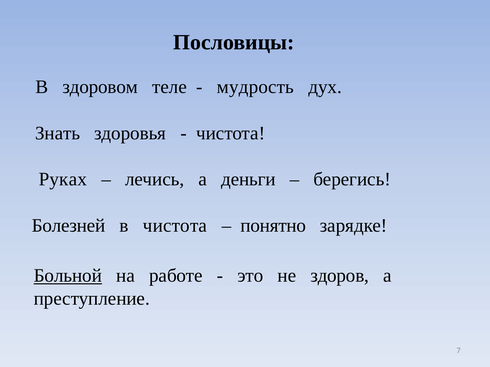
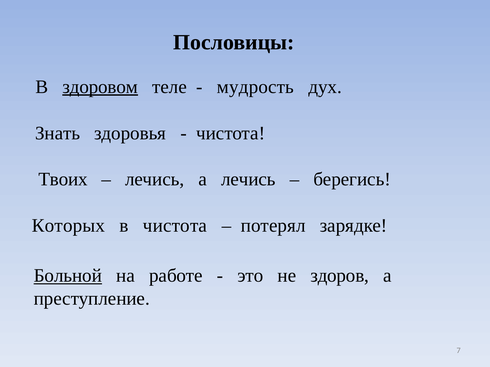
здоровом underline: none -> present (100, 87)
Руках: Руках -> Твоих (63, 180)
а деньги: деньги -> лечись (248, 180)
Болезней: Болезней -> Которых (68, 226)
понятно: понятно -> потерял (273, 226)
